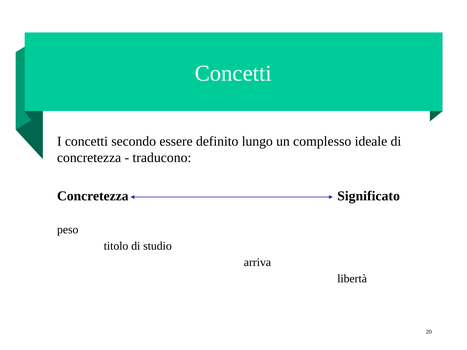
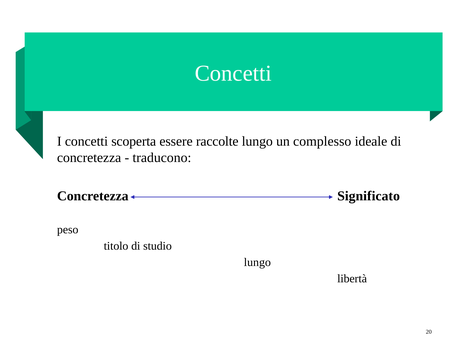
secondo: secondo -> scoperta (134, 142)
definito: definito -> raccolte (217, 142)
arriva: arriva -> lungo (257, 262)
